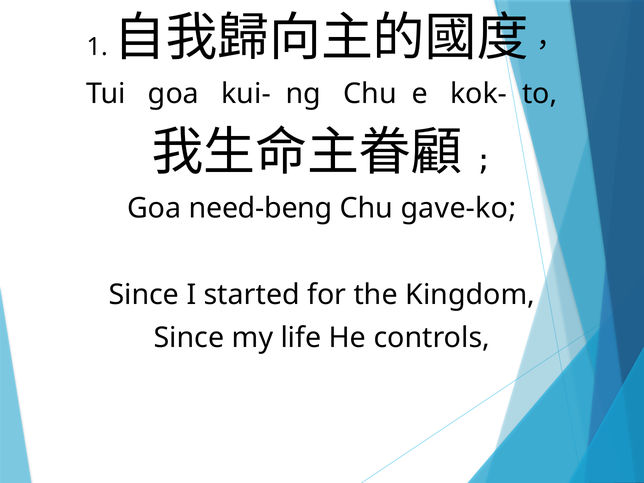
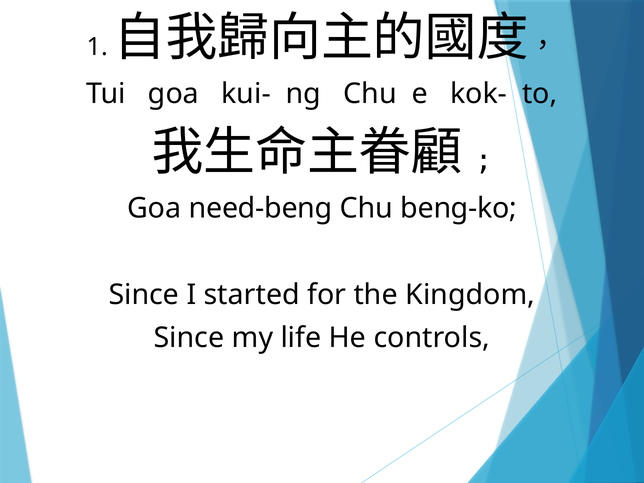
gave-ko: gave-ko -> beng-ko (459, 208)
